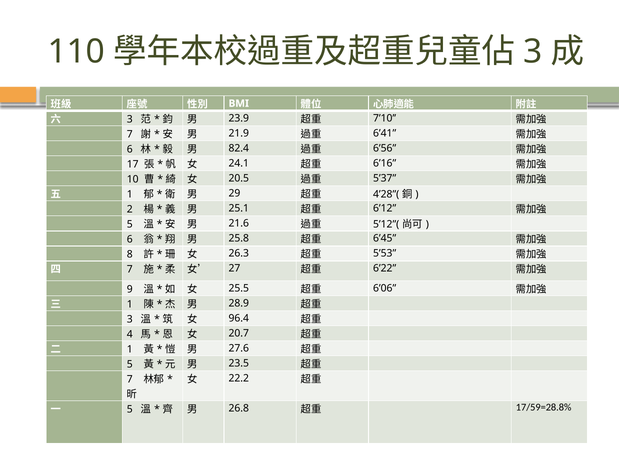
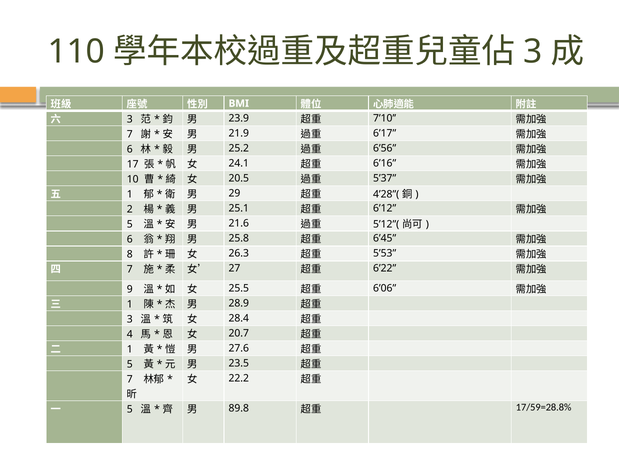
6’41: 6’41 -> 6’17 (385, 133)
82.4: 82.4 -> 25.2 (239, 148)
96.4: 96.4 -> 28.4 (239, 318)
26.8: 26.8 -> 89.8 (239, 408)
